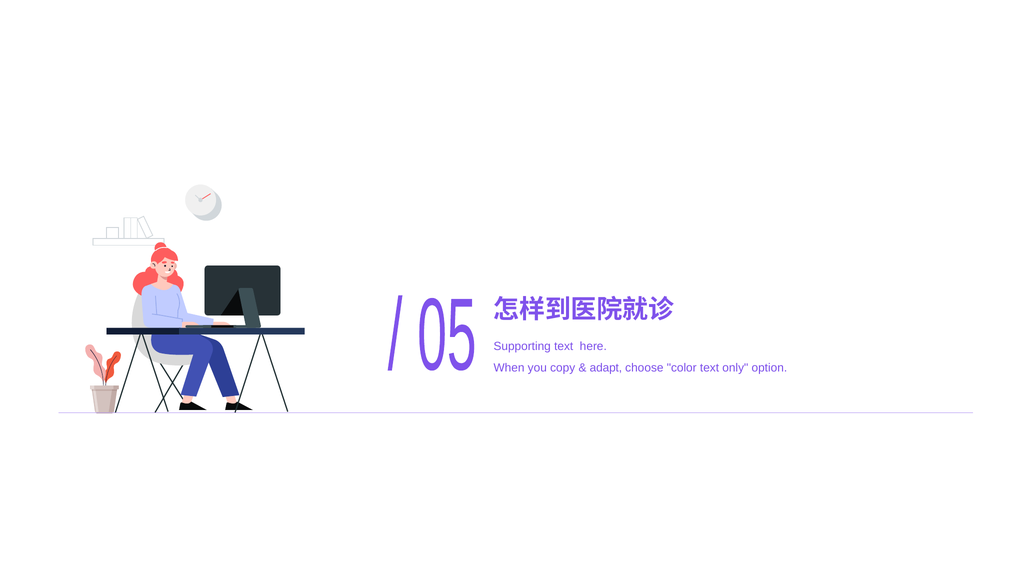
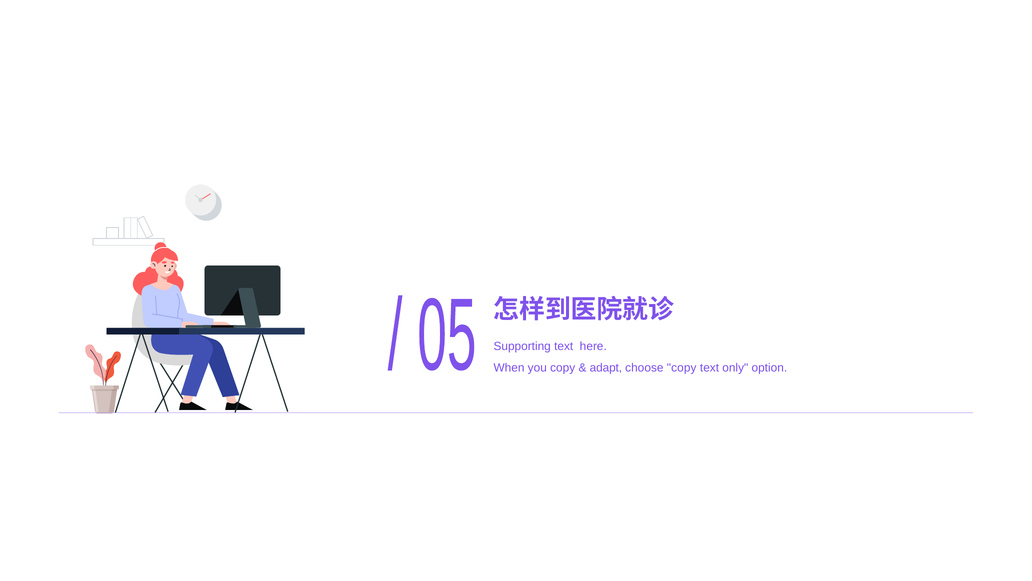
choose color: color -> copy (682, 368)
